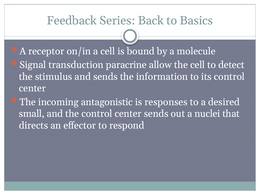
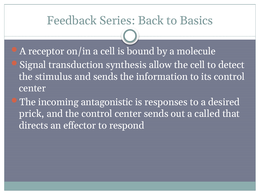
paracrine: paracrine -> synthesis (126, 65)
small: small -> prick (32, 114)
nuclei: nuclei -> called (207, 114)
